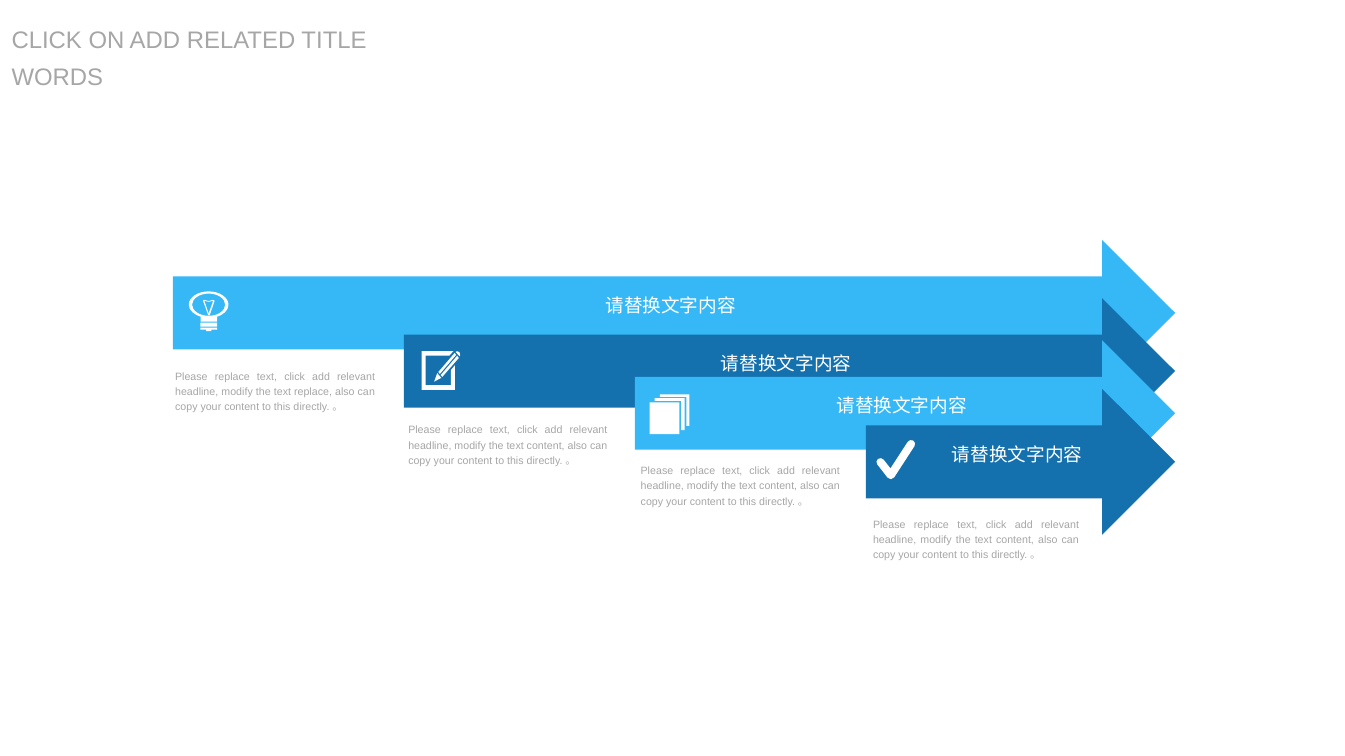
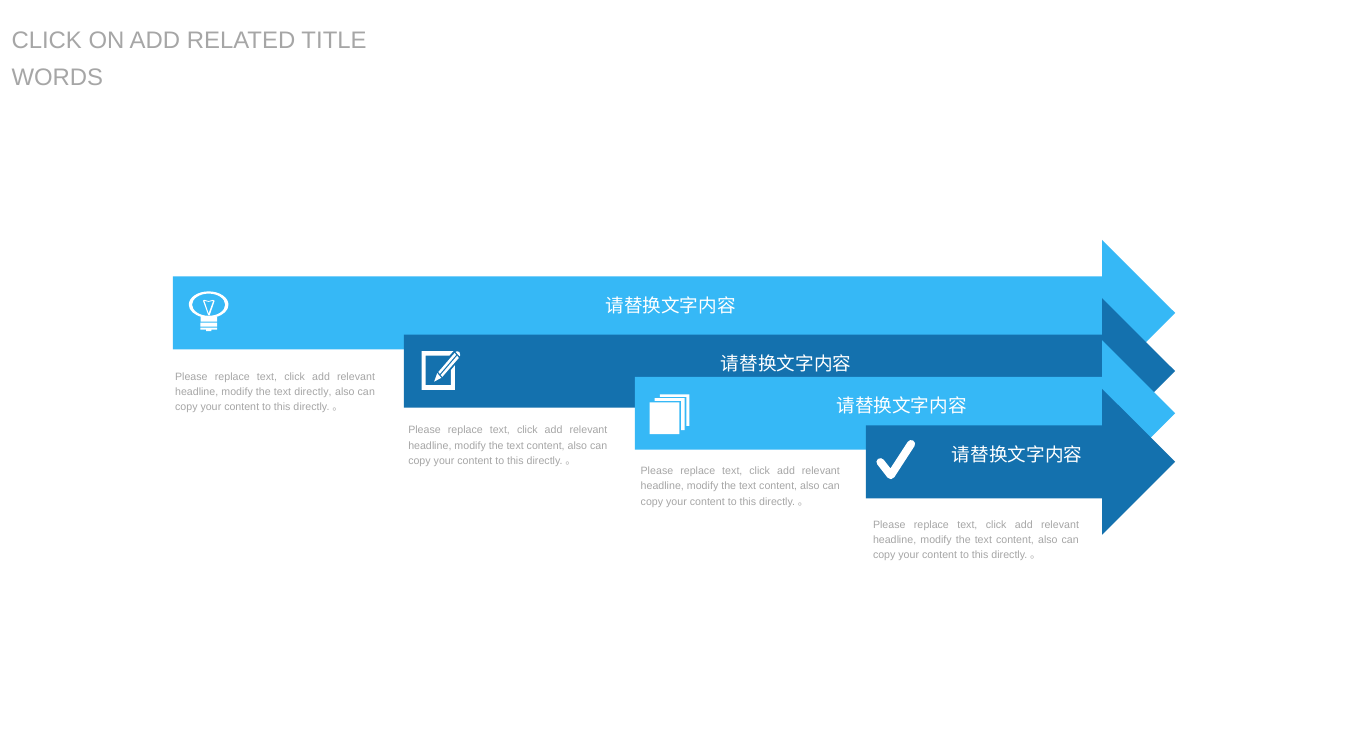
text replace: replace -> directly (313, 392)
